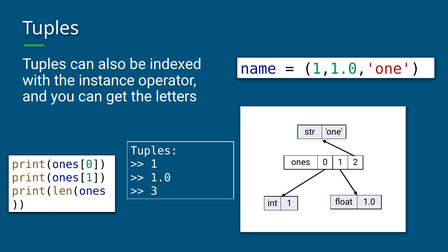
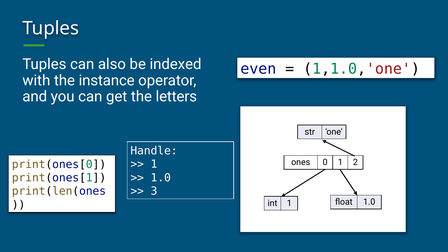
name: name -> even (258, 69)
Tuples: Tuples -> Handle (154, 151)
